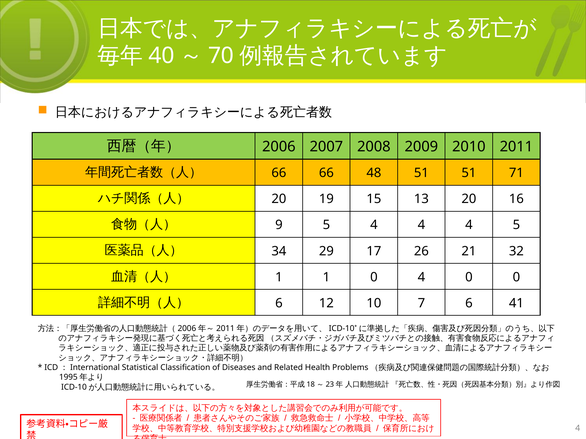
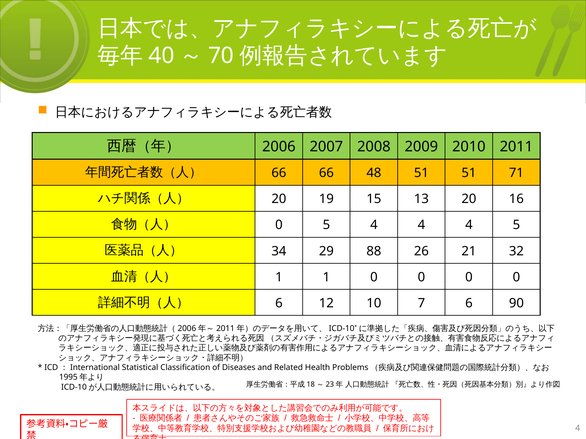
9: 9 -> 0 (279, 225)
17: 17 -> 88 (374, 251)
1 0 4: 4 -> 0 (421, 277)
41: 41 -> 90 (516, 303)
